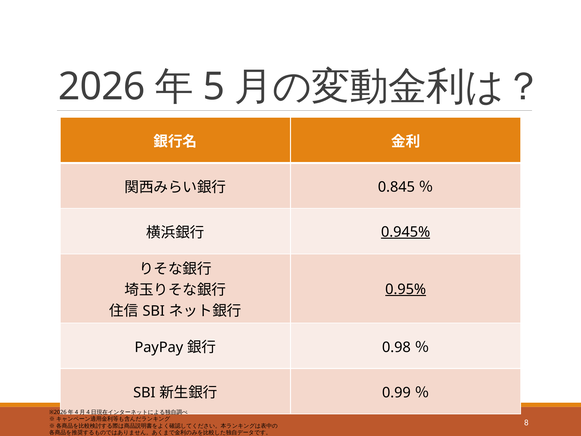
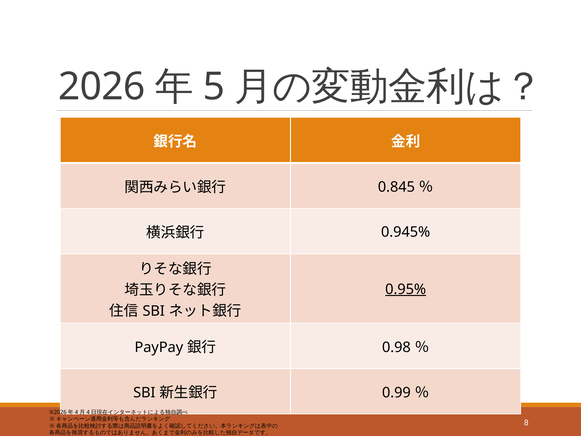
0.945% underline: present -> none (406, 232)
